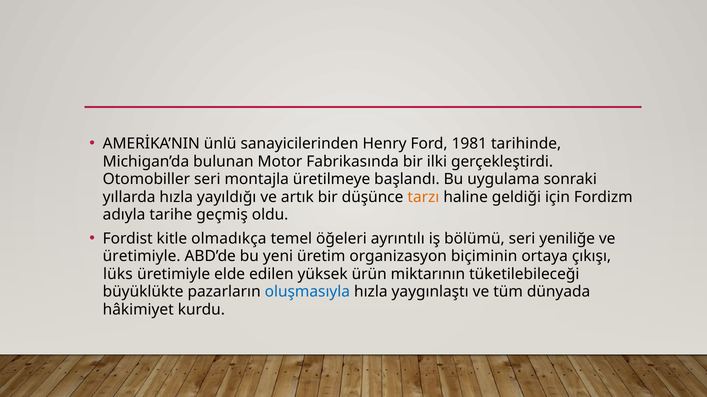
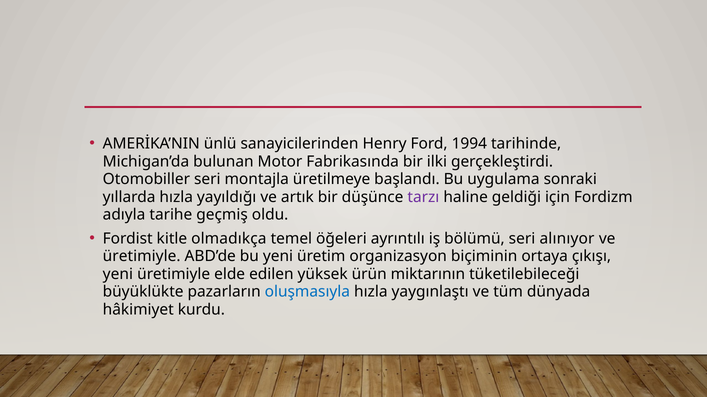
1981: 1981 -> 1994 (469, 144)
tarzı colour: orange -> purple (423, 197)
yeniliğe: yeniliğe -> alınıyor (567, 239)
lüks: lüks -> yeni (118, 275)
